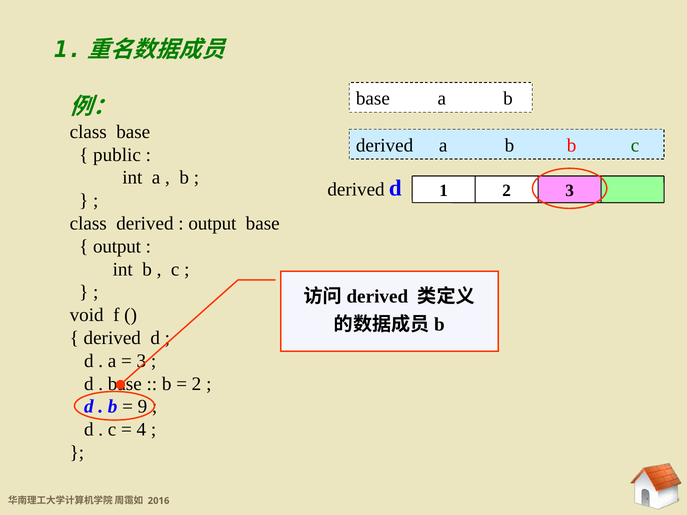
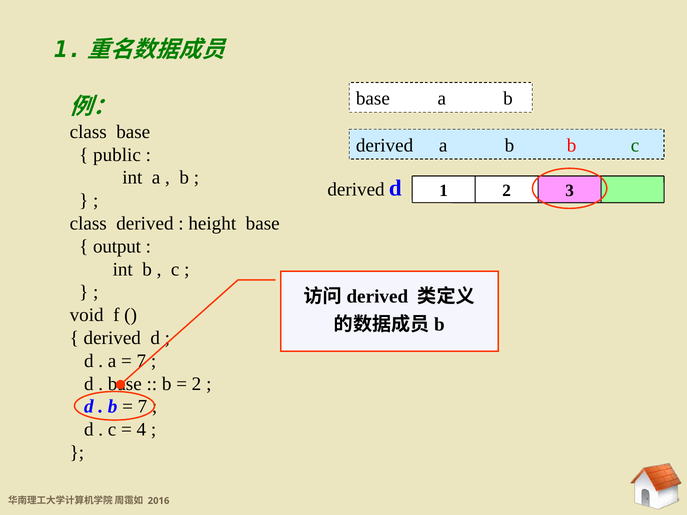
output: output -> height (212, 224)
3: 3 -> 7 (141, 361)
9: 9 -> 7 (142, 407)
